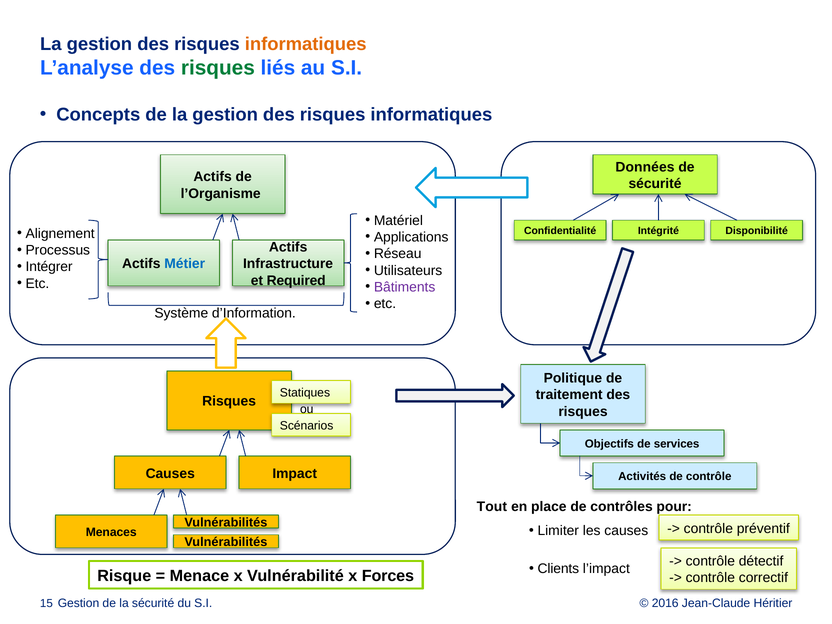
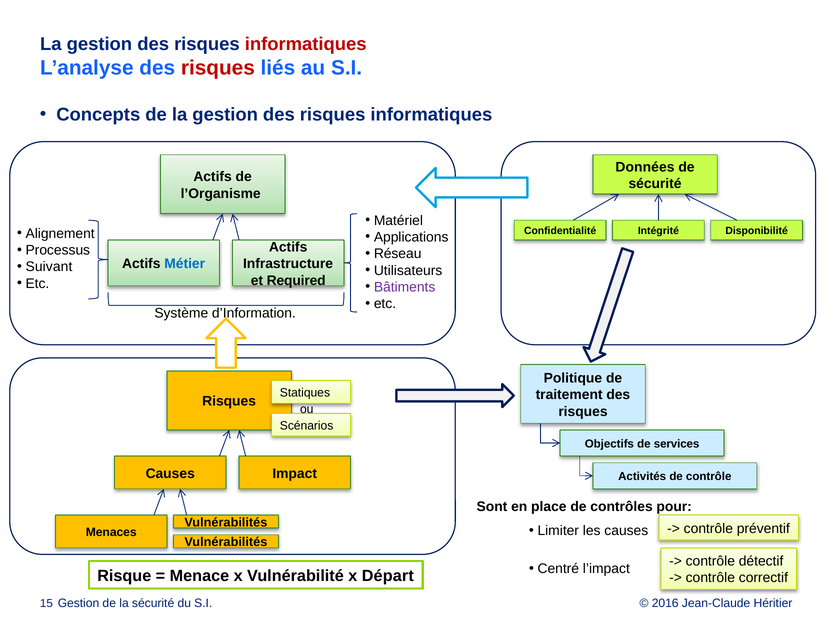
informatiques colour: orange -> red (306, 44)
risques colour: green -> red (218, 68)
Intégrer: Intégrer -> Suivant (49, 267)
Tout: Tout -> Sont (492, 506)
Clients: Clients -> Centré (558, 569)
Forces: Forces -> Départ (388, 576)
